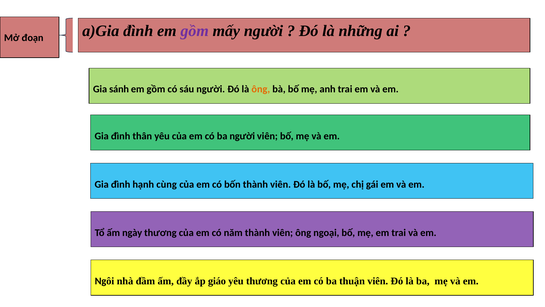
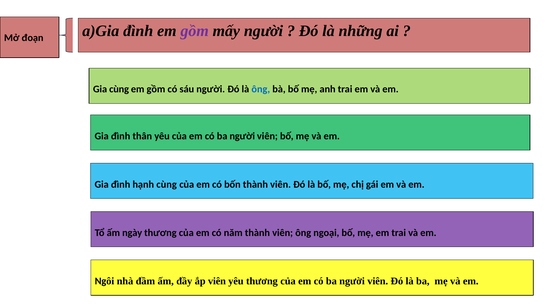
Gia sánh: sánh -> cùng (119, 89)
ông colour: orange -> blue (261, 89)
ắp giáo: giáo -> viên (217, 281)
thuận: thuận -> người (352, 281)
